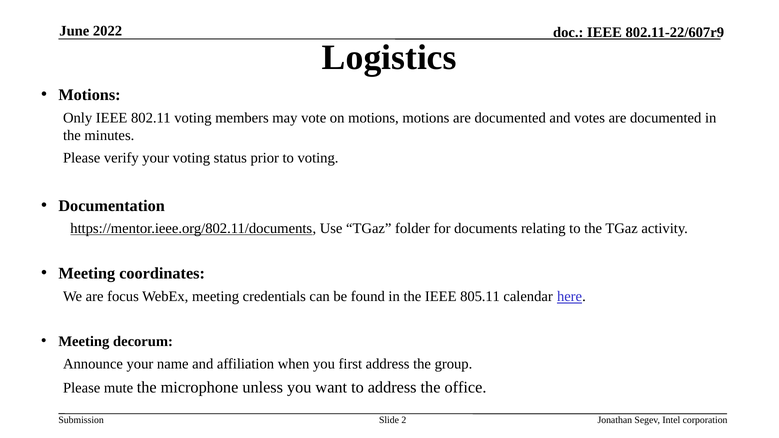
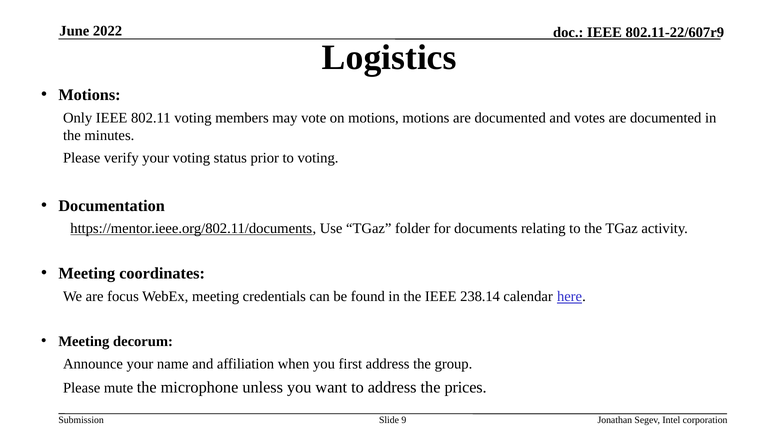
805.11: 805.11 -> 238.14 (480, 297)
office: office -> prices (466, 387)
2: 2 -> 9 (404, 420)
